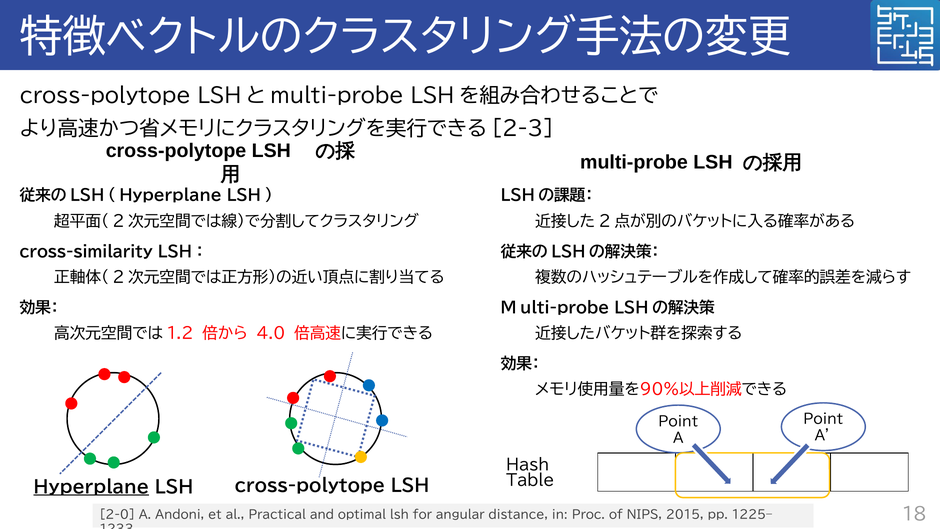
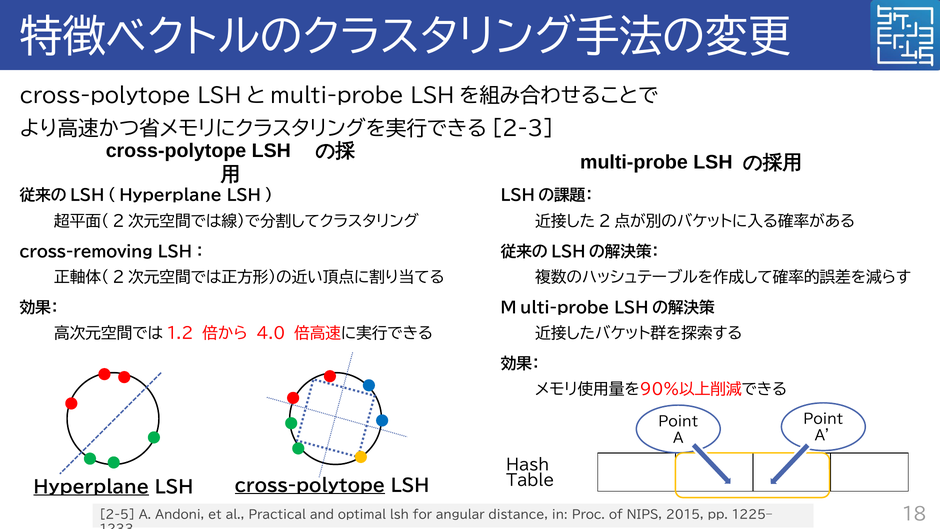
cross-similarity: cross-similarity -> cross-removing (86, 252)
cross-polytope underline: none -> present (310, 486)
2-0: 2-0 -> 2-5 (117, 515)
